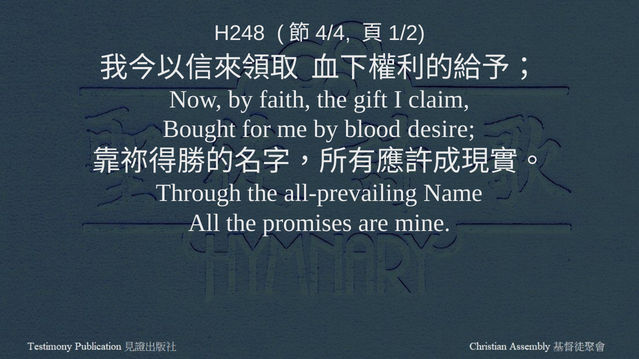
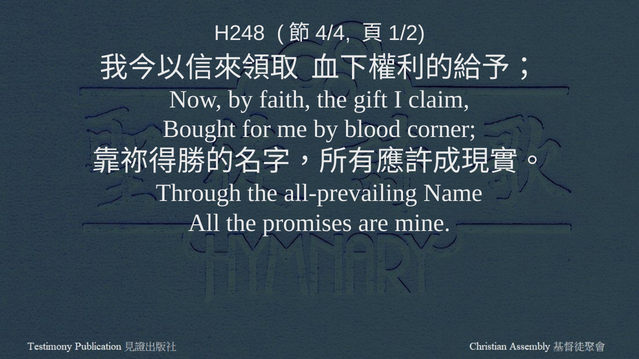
desire: desire -> corner (442, 129)
